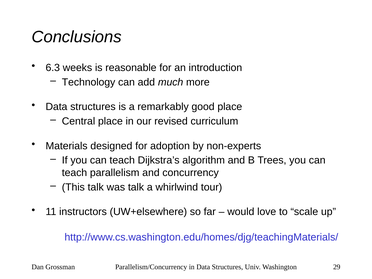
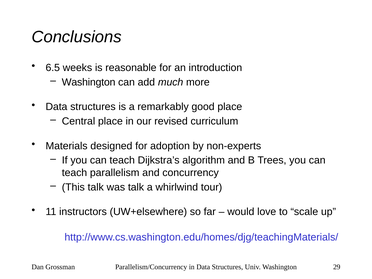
6.3: 6.3 -> 6.5 (53, 68)
Technology: Technology -> Washington (89, 82)
